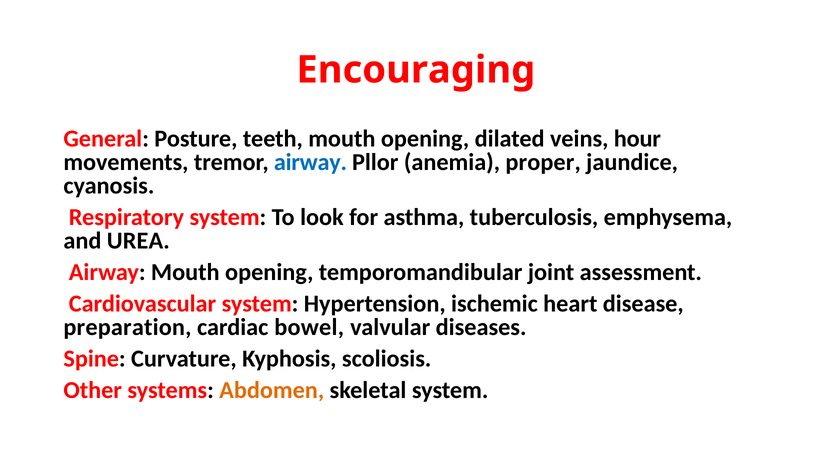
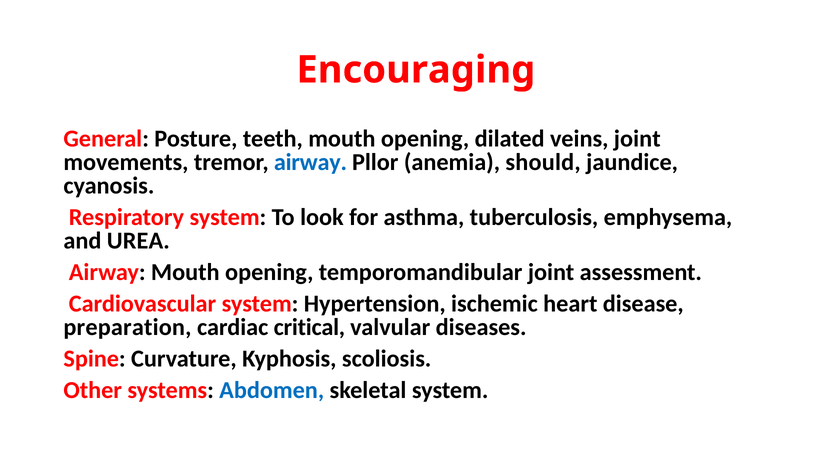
veins hour: hour -> joint (637, 139)
proper: proper -> should (543, 162)
bowel: bowel -> critical (309, 327)
Abdomen colour: orange -> blue (272, 390)
